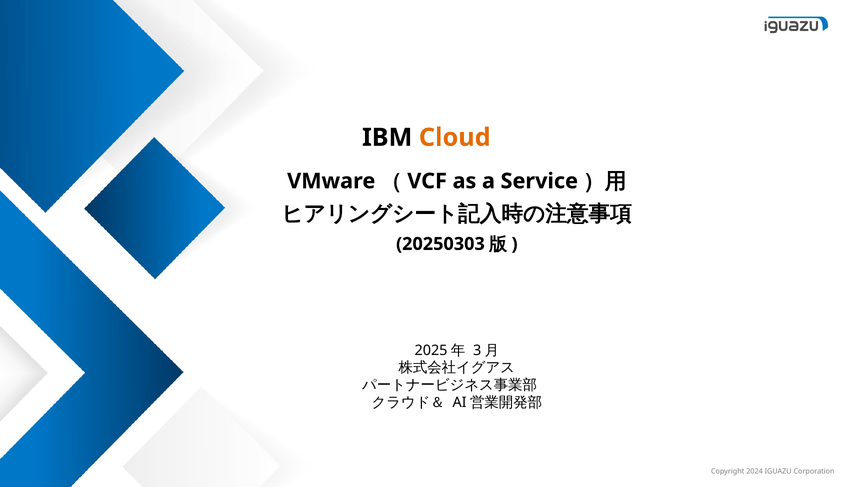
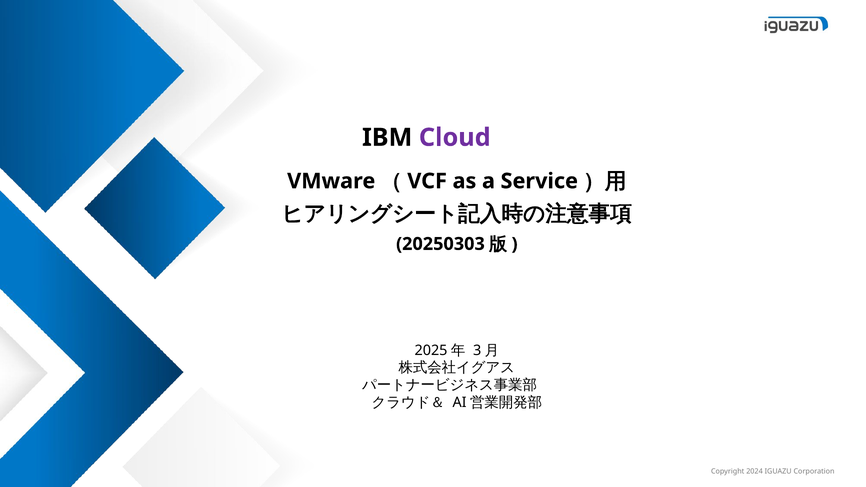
Cloud colour: orange -> purple (455, 138)
